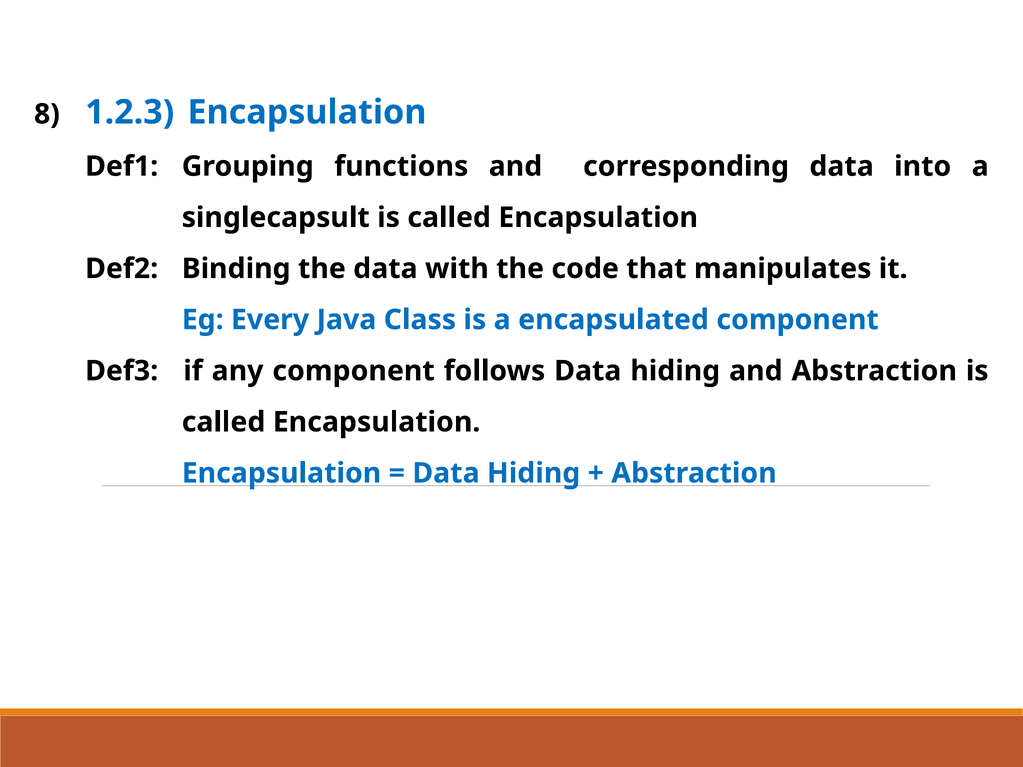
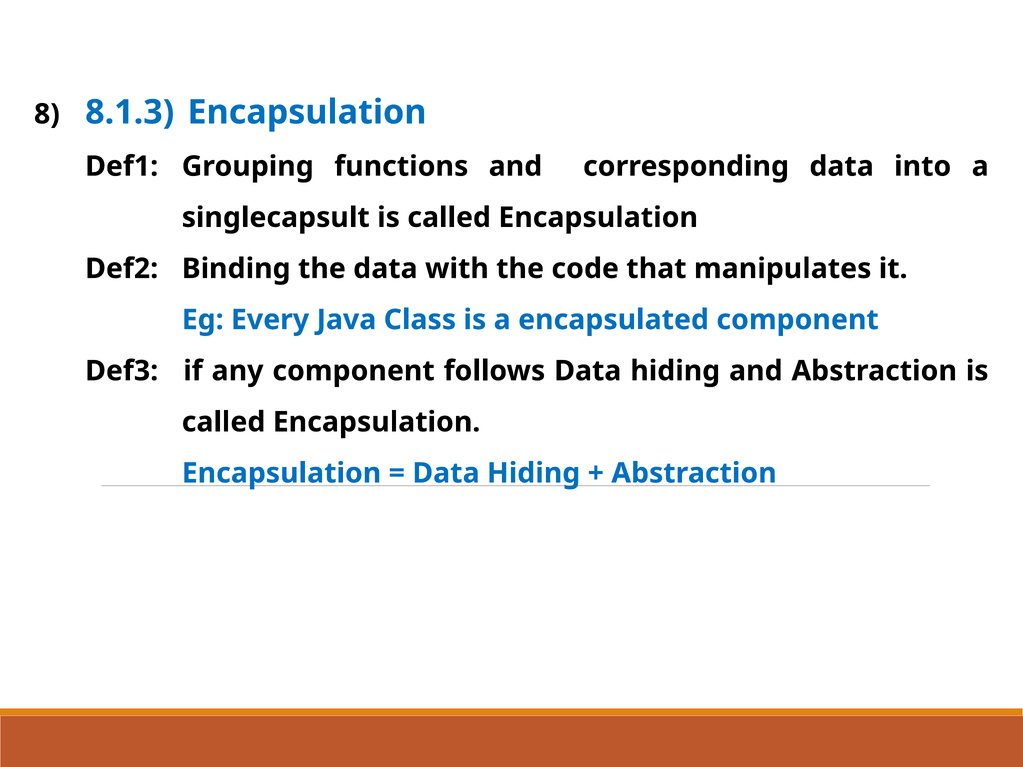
1.2.3: 1.2.3 -> 8.1.3 (130, 112)
